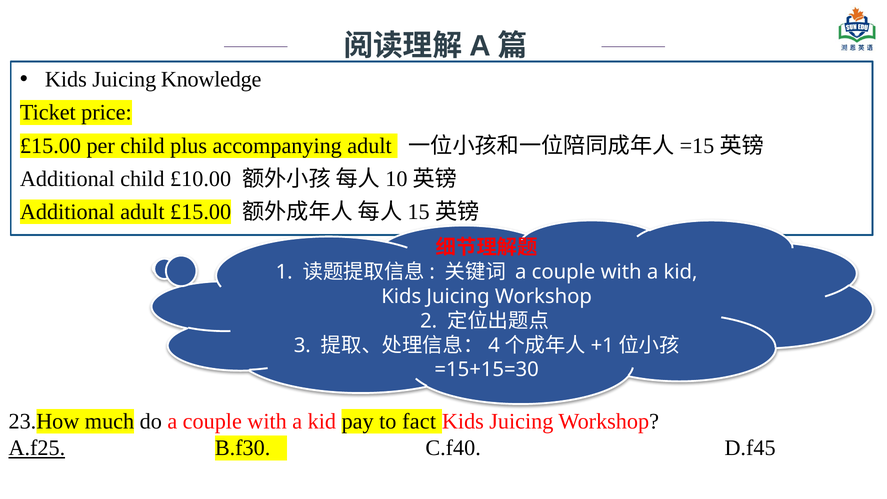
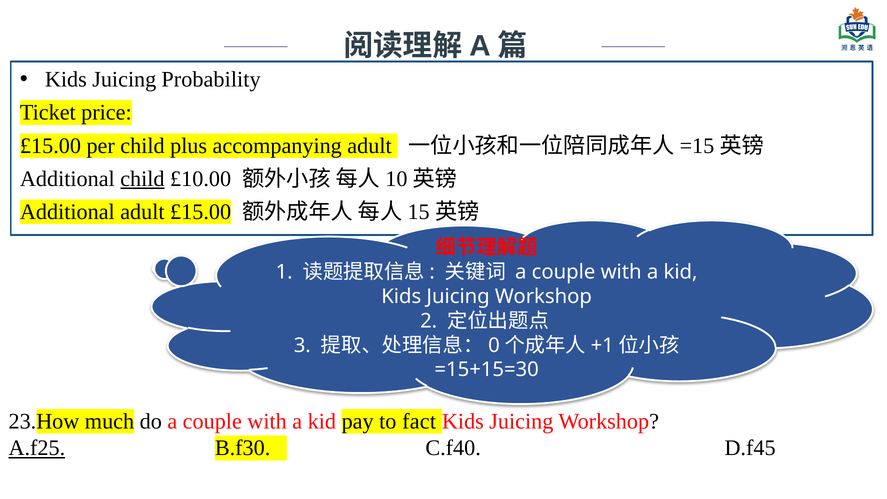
Knowledge: Knowledge -> Probability (211, 80)
child underline: none -> present (142, 179)
4: 4 -> 0 (494, 345)
